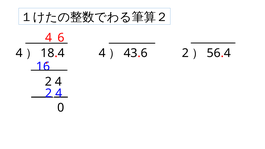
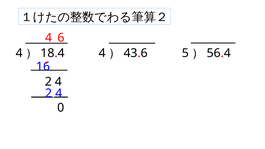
2: 2 -> 5 (185, 53)
